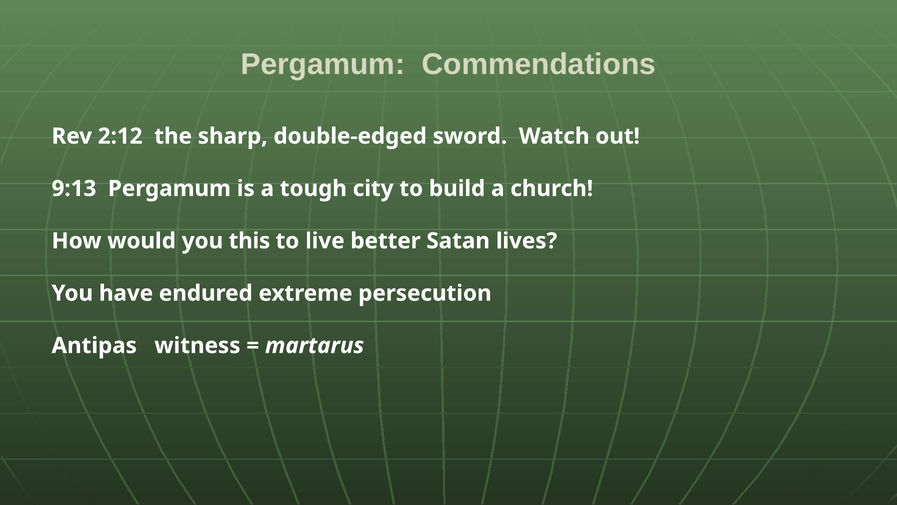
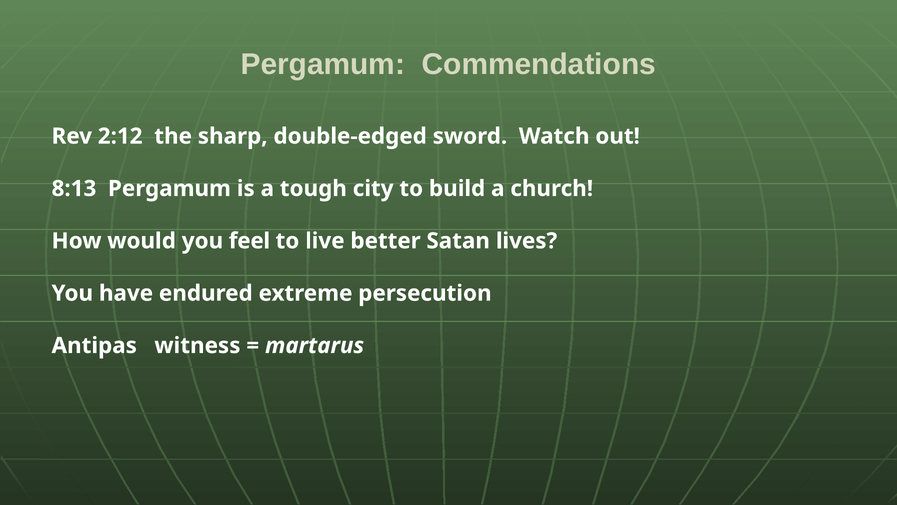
9:13: 9:13 -> 8:13 (74, 188)
this: this -> feel (249, 241)
